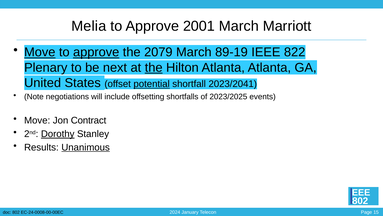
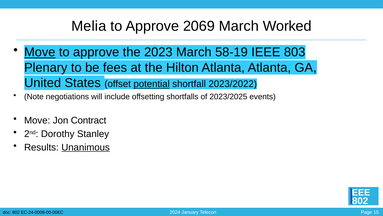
2001: 2001 -> 2069 (199, 26)
Marriott: Marriott -> Worked (287, 26)
approve underline: present -> none (96, 52)
2079: 2079 -> 2023 (158, 52)
89-19: 89-19 -> 58-19 (231, 52)
822: 822 -> 803 (295, 52)
next: next -> fees (115, 67)
the underline: present -> none (154, 67)
2023/2041: 2023/2041 -> 2023/2022 (233, 84)
Dorothy underline: present -> none (58, 134)
